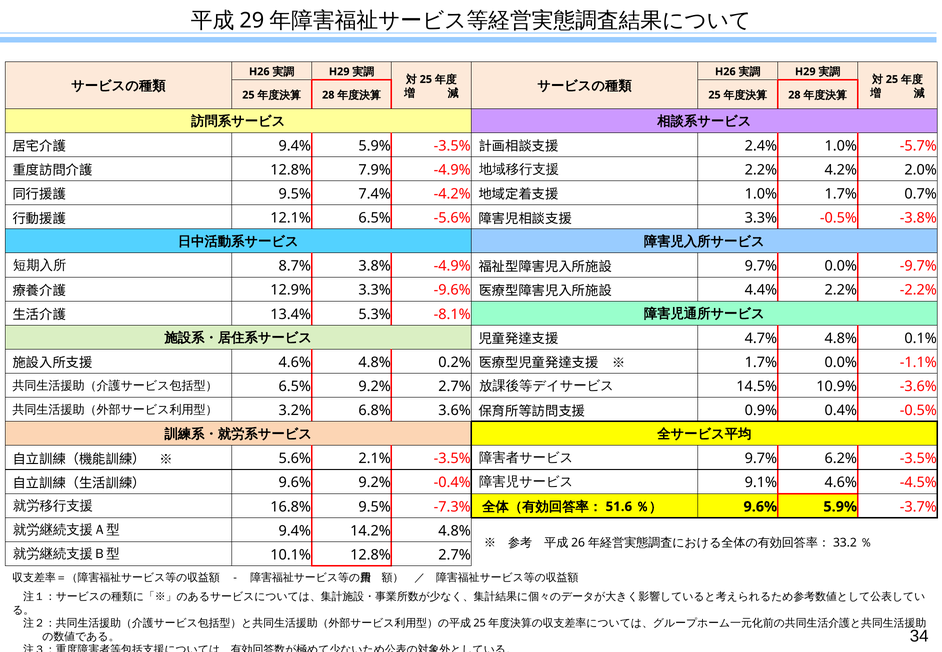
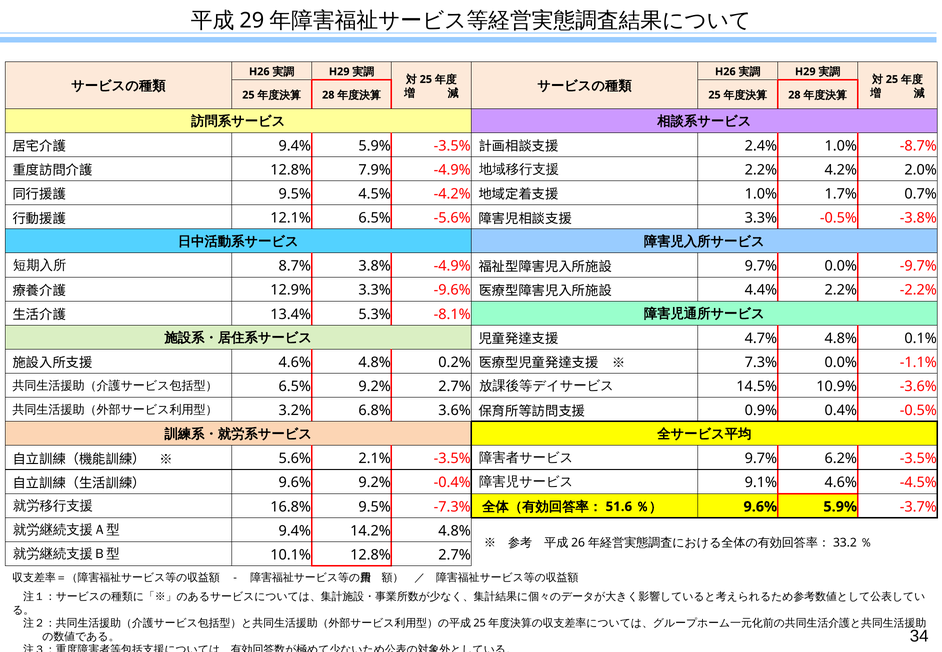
-5.7%: -5.7% -> -8.7% (918, 146)
7.4%: 7.4% -> 4.5% (375, 194)
1.7%: 1.7% -> 7.3% (761, 362)
